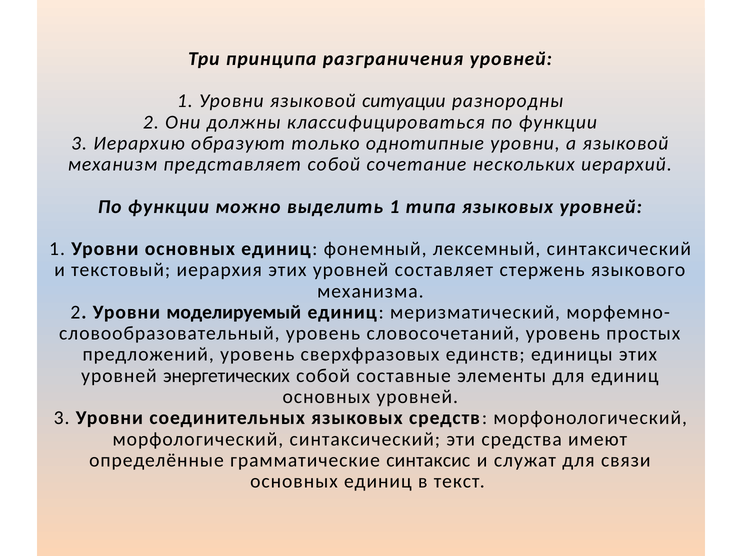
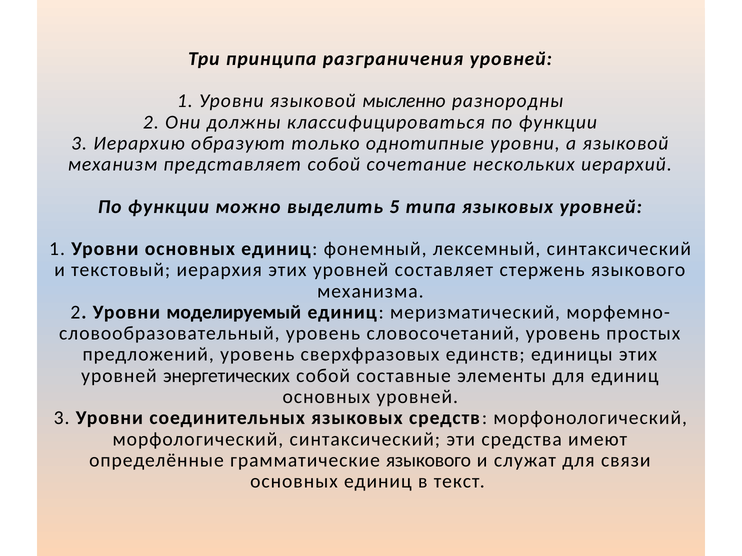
ситуации: ситуации -> мысленно (404, 101)
выделить 1: 1 -> 5 (394, 207)
грамматические синтаксис: синтаксис -> языкового (428, 461)
